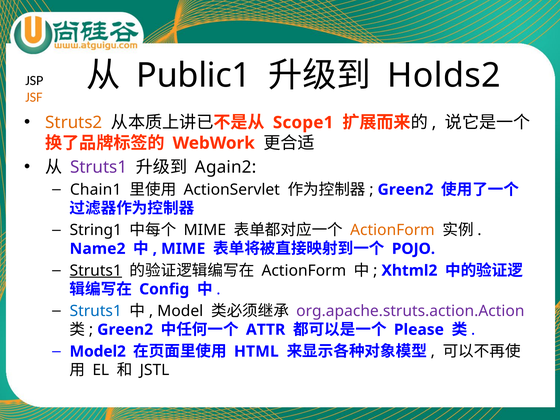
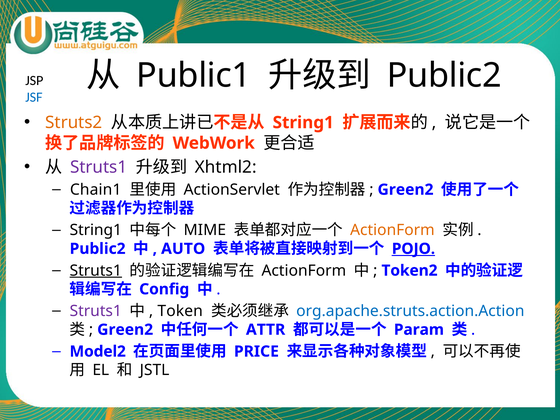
Holds2: Holds2 -> Public2 (444, 75)
JSF colour: orange -> blue (34, 97)
Scope1: Scope1 -> String1 (303, 123)
Again2: Again2 -> Xhtml2 (226, 167)
Name2: Name2 -> Public2 (98, 249)
MIME: MIME -> AUTO (183, 249)
POJO underline: none -> present (413, 249)
Xhtml2: Xhtml2 -> Token2 (409, 271)
Struts1 colour: blue -> purple (96, 311)
Model: Model -> Token (180, 311)
org.apache.struts.action.Action colour: purple -> blue (410, 311)
Please: Please -> Param (419, 330)
HTML: HTML -> PRICE (256, 351)
